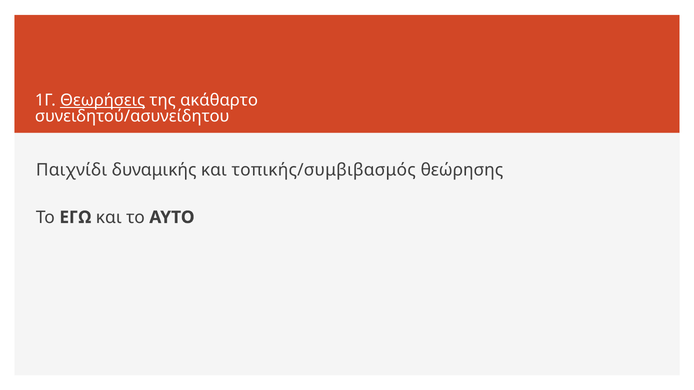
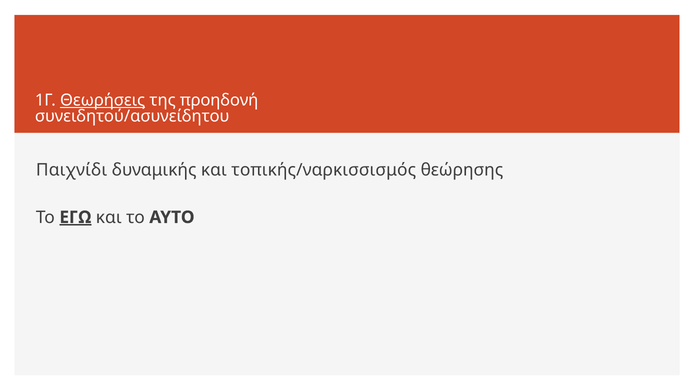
ακάθαρτο: ακάθαρτο -> προηδονή (219, 100)
τοπικής/συμβιβασμός: τοπικής/συμβιβασμός -> τοπικής/ναρκισσισμός (324, 170)
ΕΓΩ underline: none -> present (75, 218)
